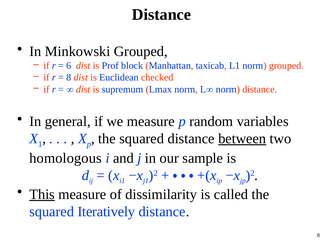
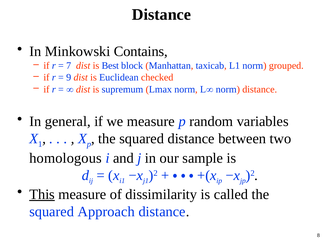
Minkowski Grouped: Grouped -> Contains (141, 52)
6: 6 -> 7 (69, 66)
Prof: Prof -> Best (110, 66)
8: 8 -> 9 (69, 78)
between underline: present -> none (242, 139)
Iteratively: Iteratively -> Approach (106, 212)
